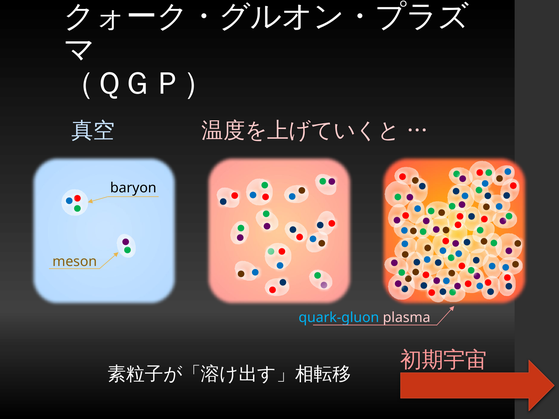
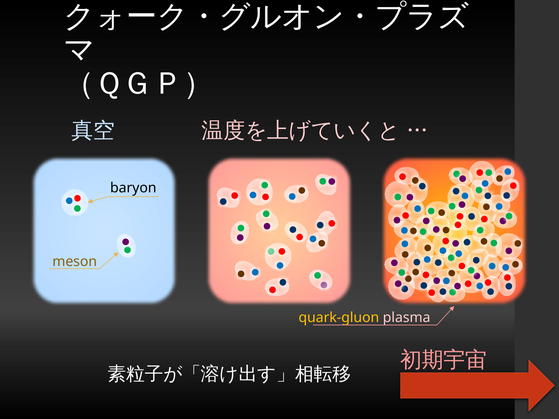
quark-gluon colour: light blue -> yellow (339, 318)
